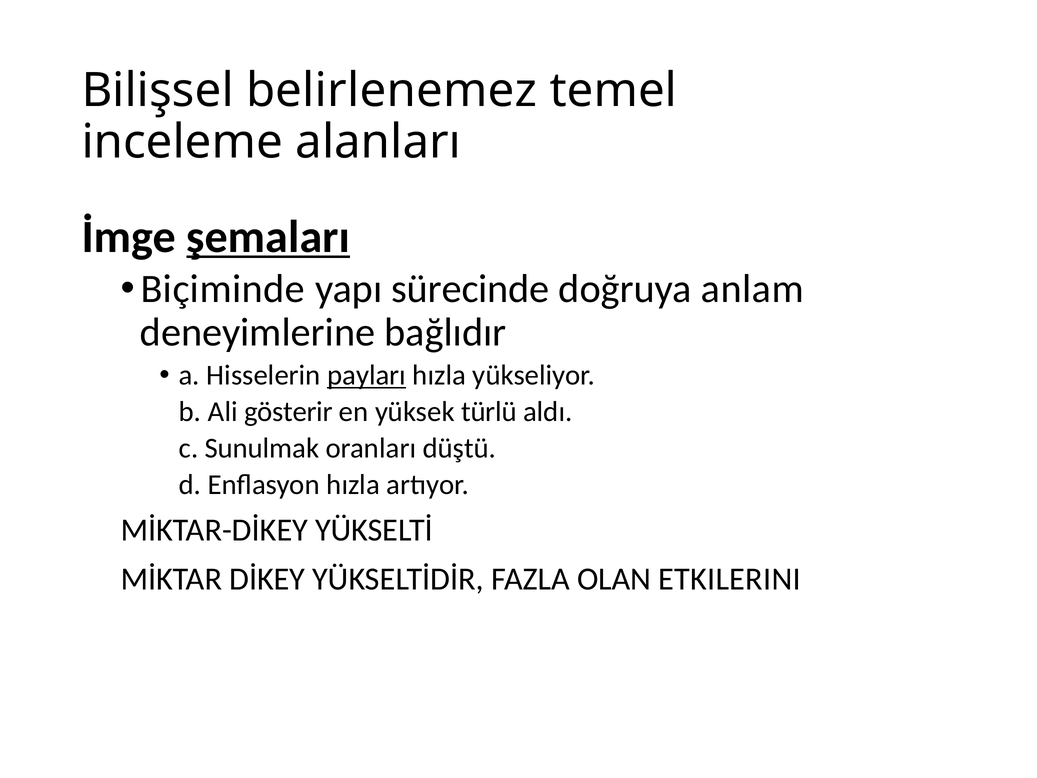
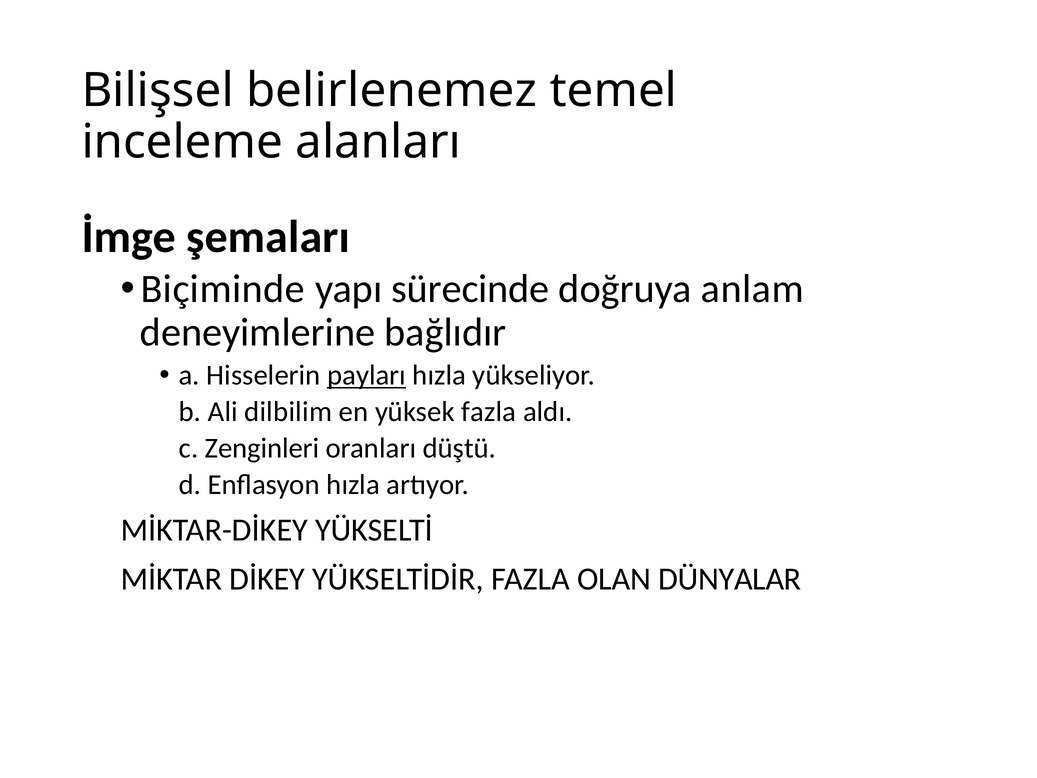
şemaları underline: present -> none (268, 237)
gösterir: gösterir -> dilbilim (288, 412)
yüksek türlü: türlü -> fazla (489, 412)
Sunulmak: Sunulmak -> Zenginleri (262, 448)
ETKILERINI: ETKILERINI -> DÜNYALAR (730, 579)
